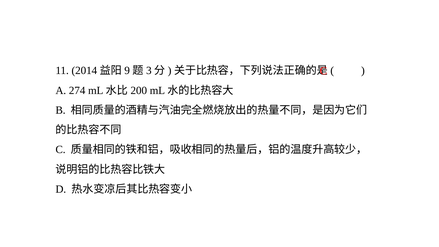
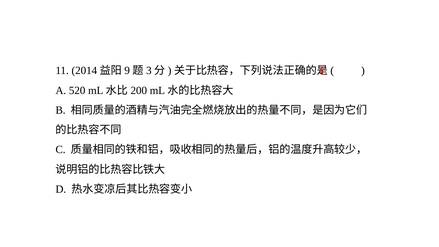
274: 274 -> 520 (77, 90)
